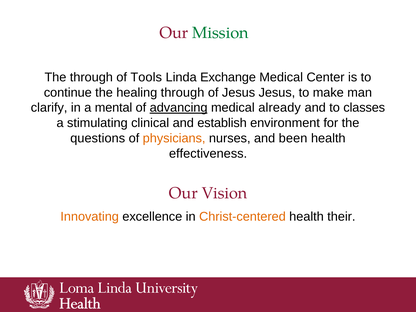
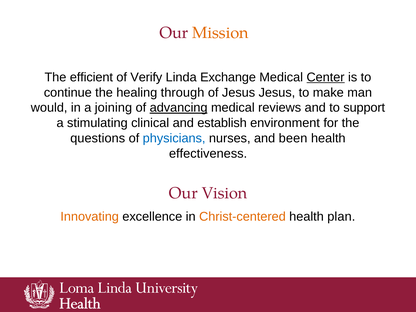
Mission colour: green -> orange (220, 33)
The through: through -> efficient (91, 77)
Tools: Tools -> Verify (146, 77)
Center underline: none -> present (326, 77)
clarify: clarify -> would (49, 108)
mental: mental -> joining (113, 108)
already: already -> reviews (280, 108)
classes: classes -> support (364, 108)
physicians colour: orange -> blue (174, 138)
their: their -> plan (341, 217)
